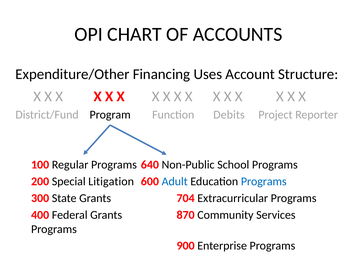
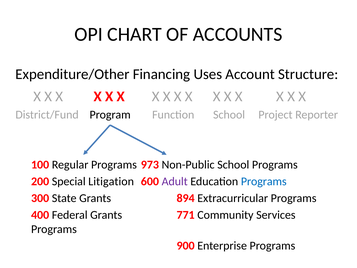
Function Debits: Debits -> School (229, 115)
640: 640 -> 973 (150, 165)
Adult colour: blue -> purple (175, 181)
704: 704 -> 894 (186, 198)
870: 870 -> 771 (186, 215)
